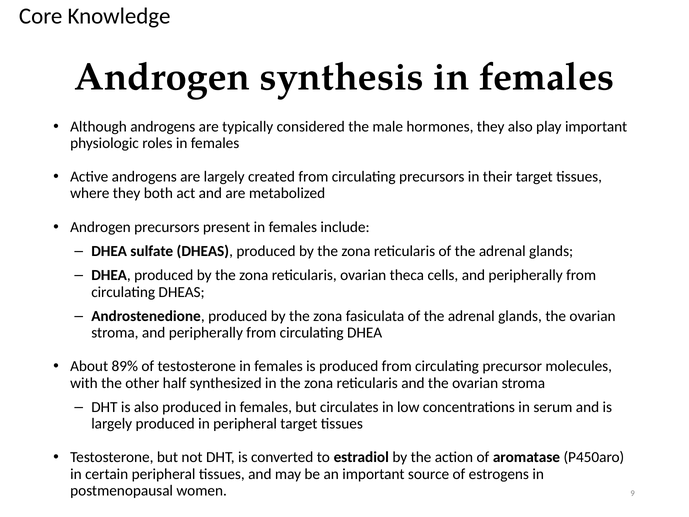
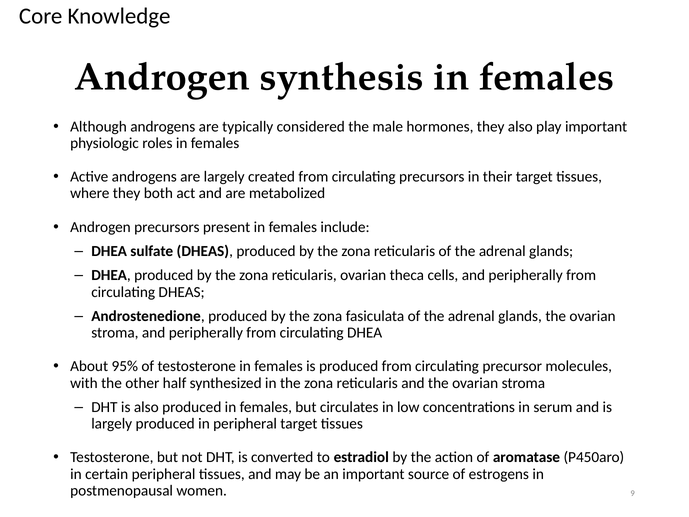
89%: 89% -> 95% (125, 366)
